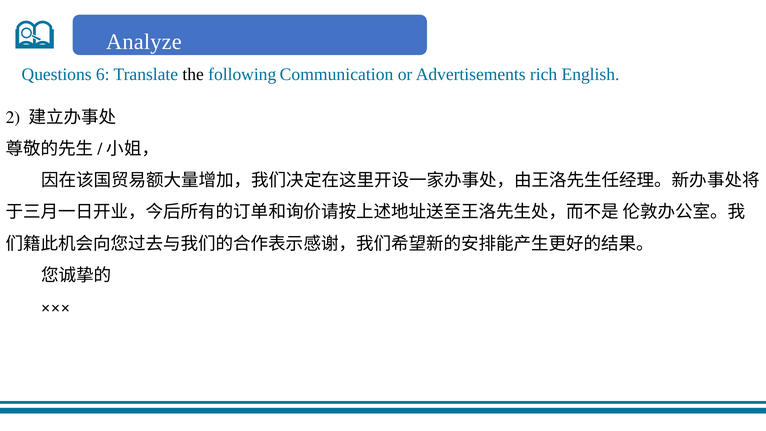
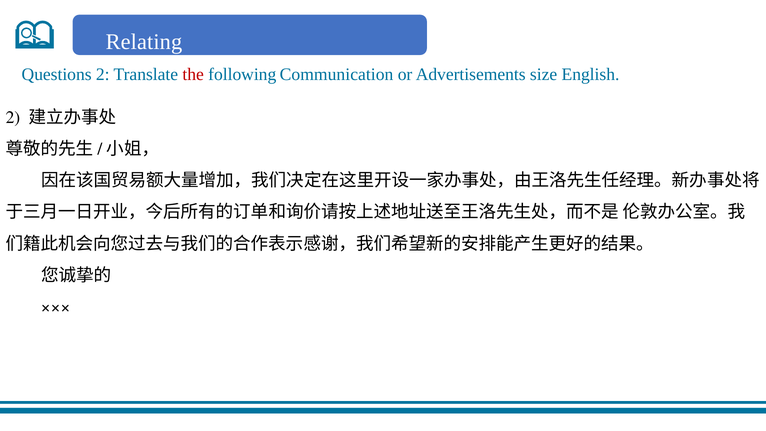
Analyze: Analyze -> Relating (144, 42)
Questions 6: 6 -> 2 (103, 74)
the colour: black -> red (193, 74)
rich: rich -> size (544, 74)
